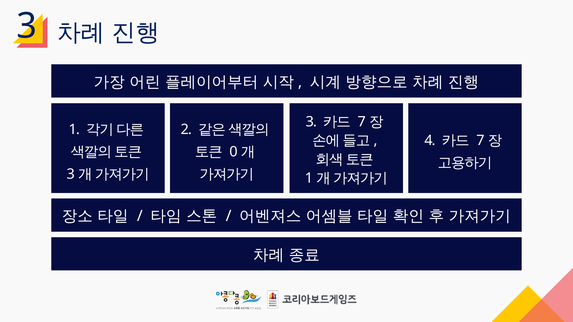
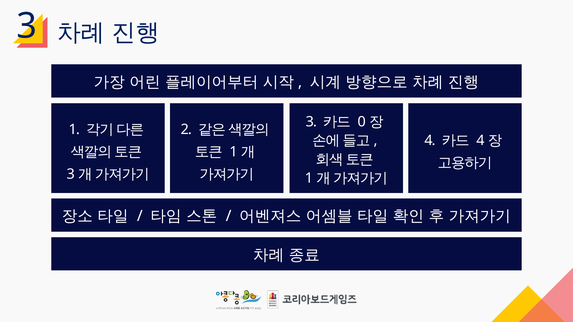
7: 7 -> 0 (362, 122)
7: 7 -> 4 (480, 141)
0: 0 -> 1 (233, 152)
